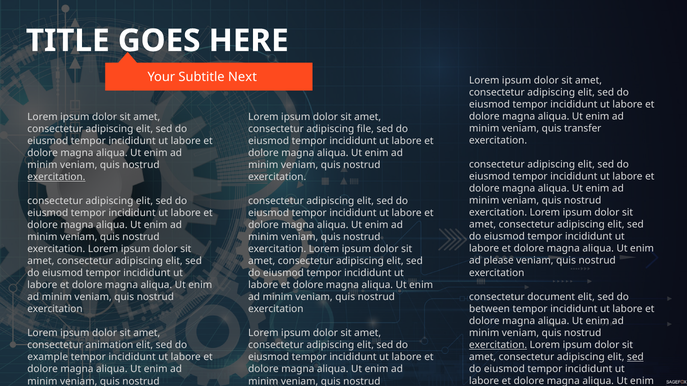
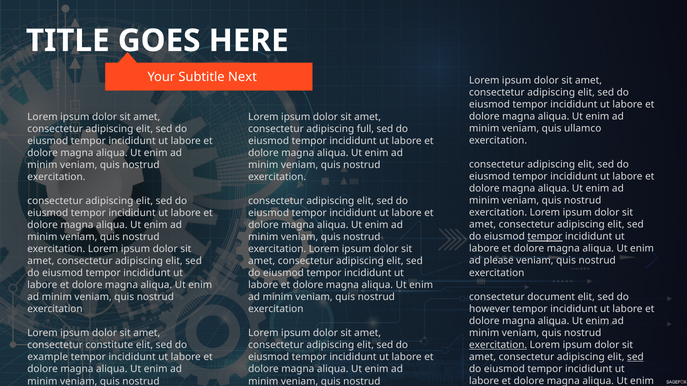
transfer: transfer -> ullamco (583, 129)
file: file -> full (365, 129)
exercitation underline: present -> none (56, 177)
tempor underline: none -> present (545, 237)
between: between -> however (490, 309)
animation: animation -> constitute (109, 346)
